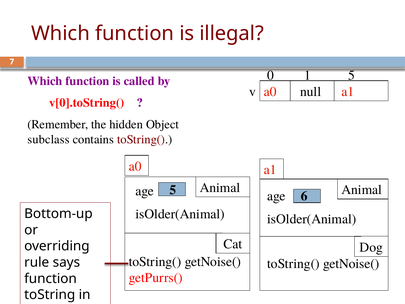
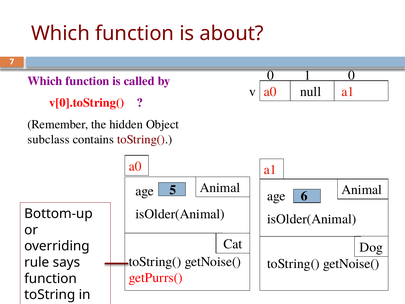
illegal: illegal -> about (232, 33)
1 5: 5 -> 0 (352, 75)
